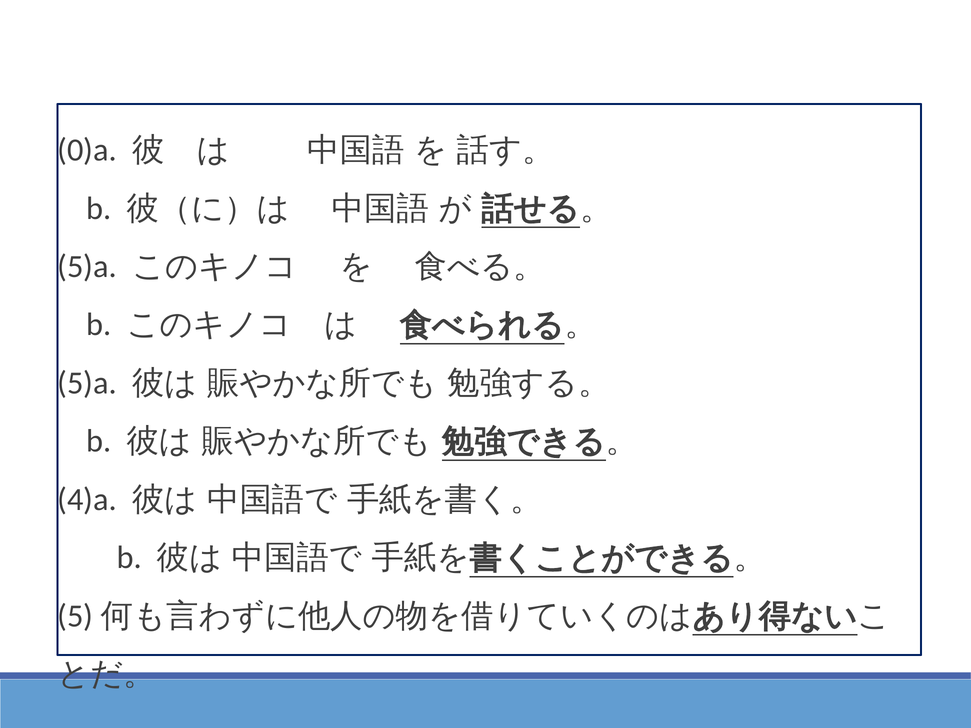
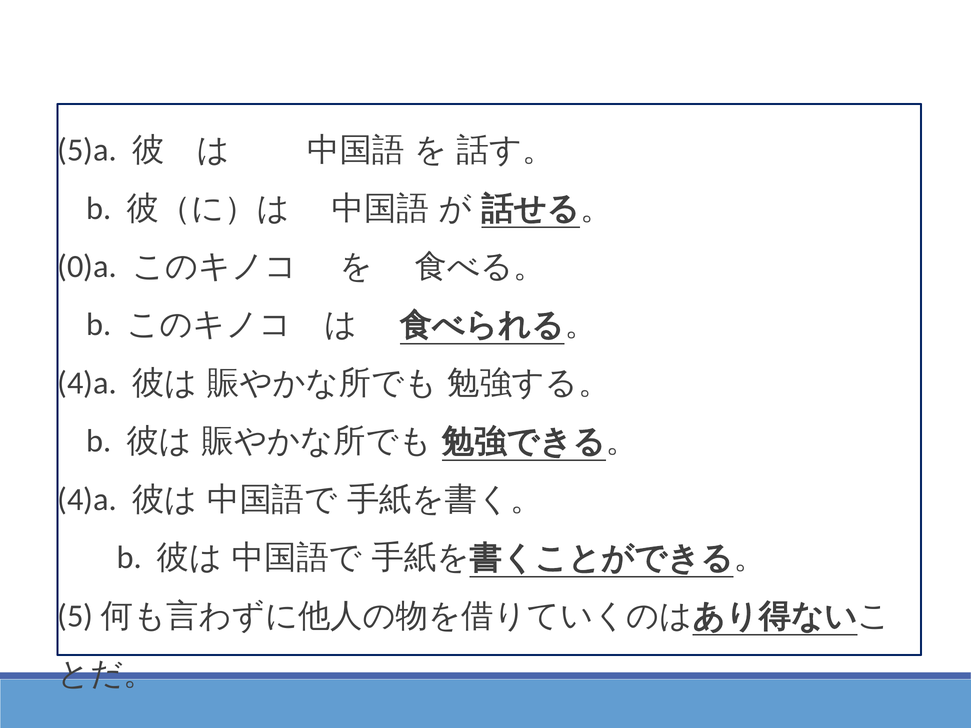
0)a: 0)a -> 5)a (87, 150)
5)a: 5)a -> 0)a (87, 267)
5)a: 5)a -> 4)a (87, 383)
